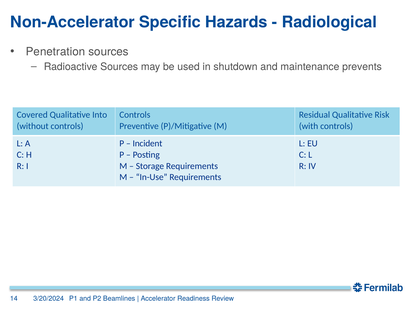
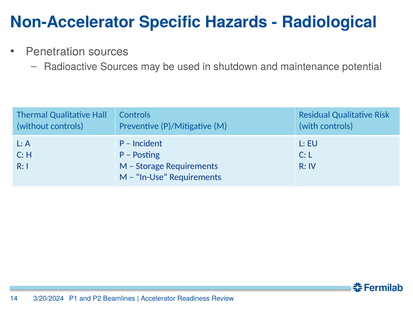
prevents: prevents -> potential (362, 67)
Covered: Covered -> Thermal (32, 115)
Into: Into -> Hall (100, 115)
